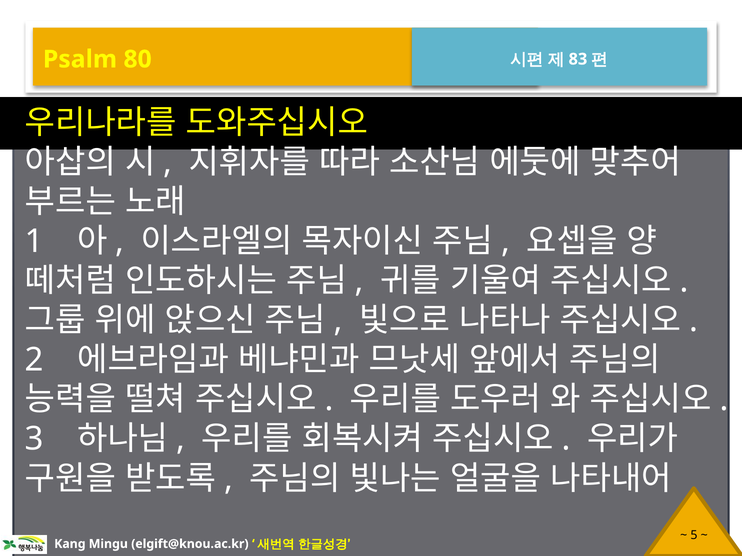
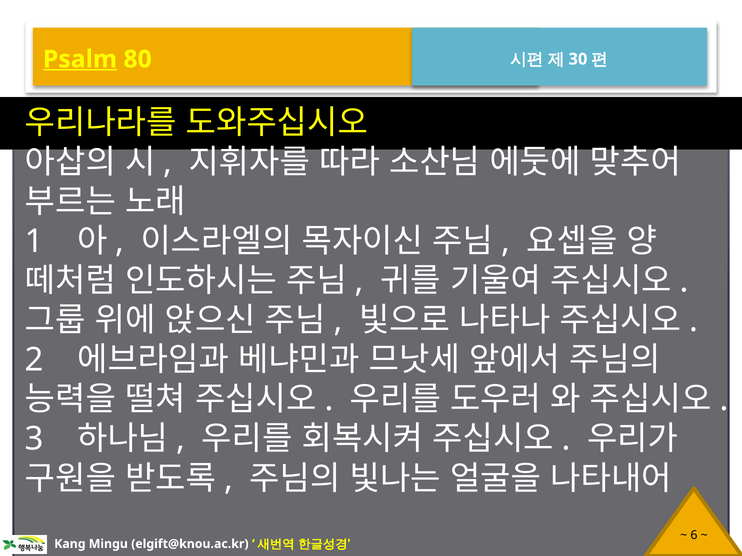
Psalm underline: none -> present (80, 59)
83: 83 -> 30 (578, 59)
5: 5 -> 6 (694, 536)
